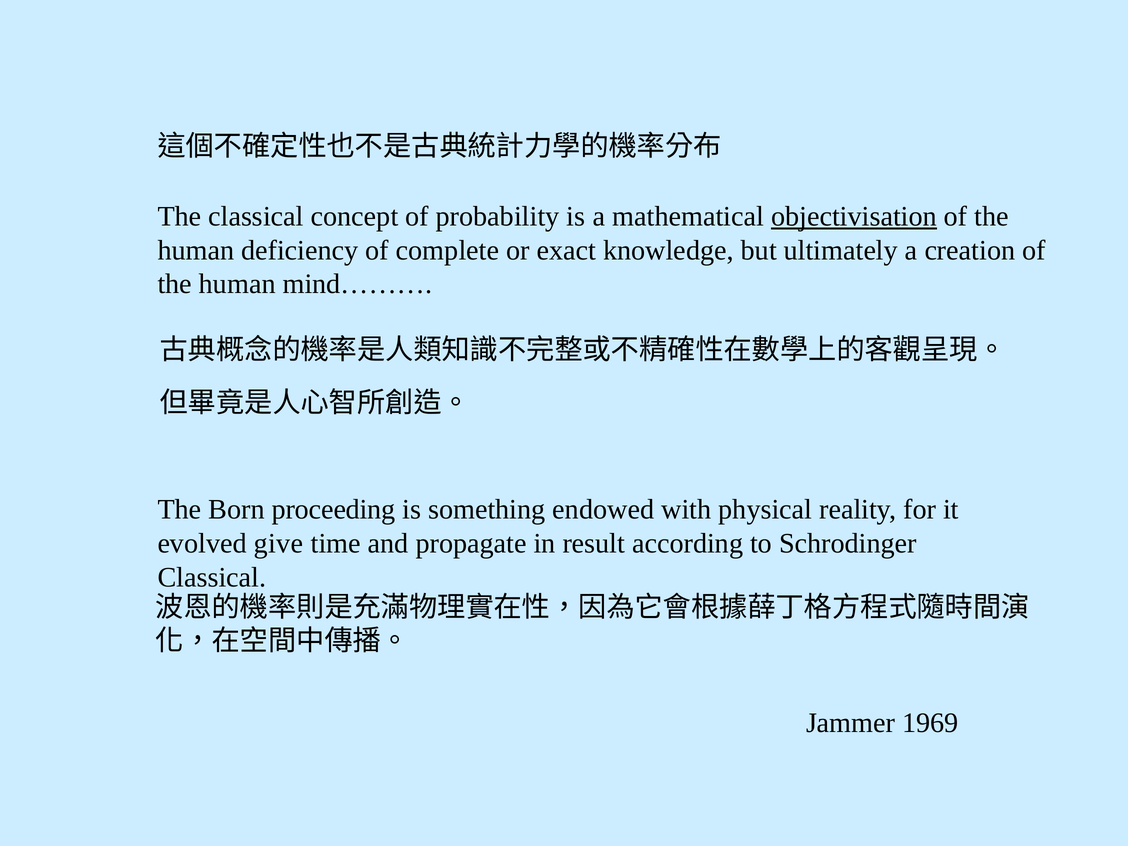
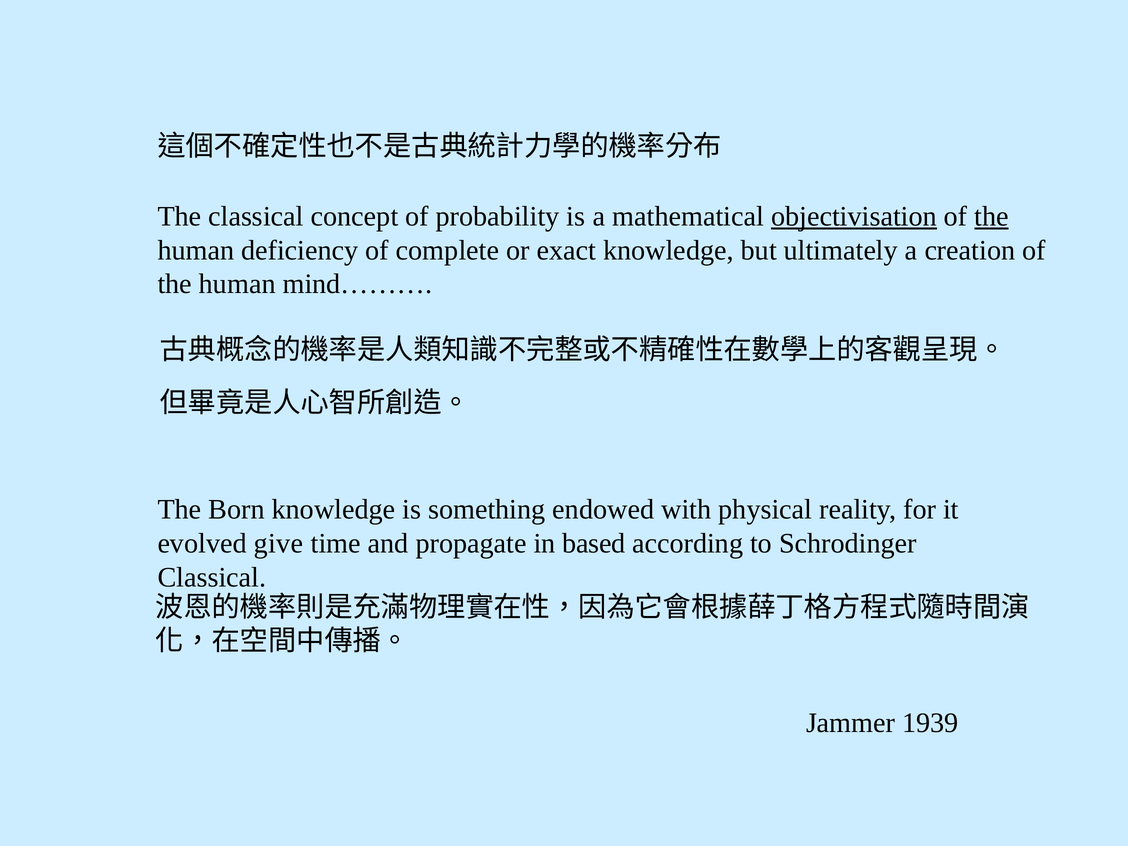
the underline: none -> present (992, 216)
Born proceeding: proceeding -> knowledge (334, 510)
result: result -> based (594, 543)
1969: 1969 -> 1939 (930, 723)
